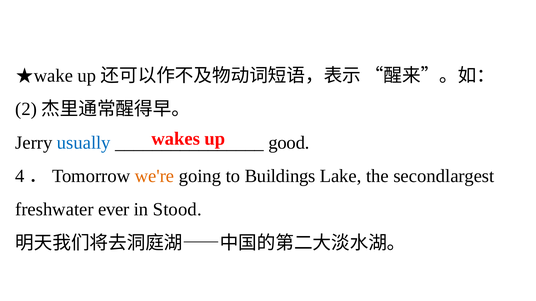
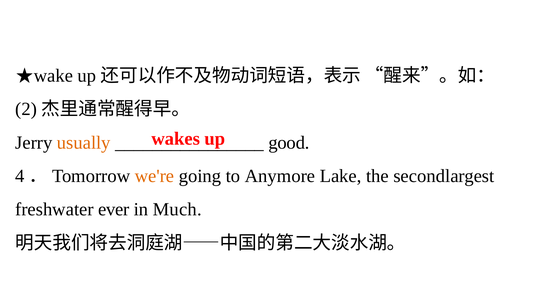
usually colour: blue -> orange (84, 143)
Buildings: Buildings -> Anymore (280, 176)
Stood: Stood -> Much (177, 210)
